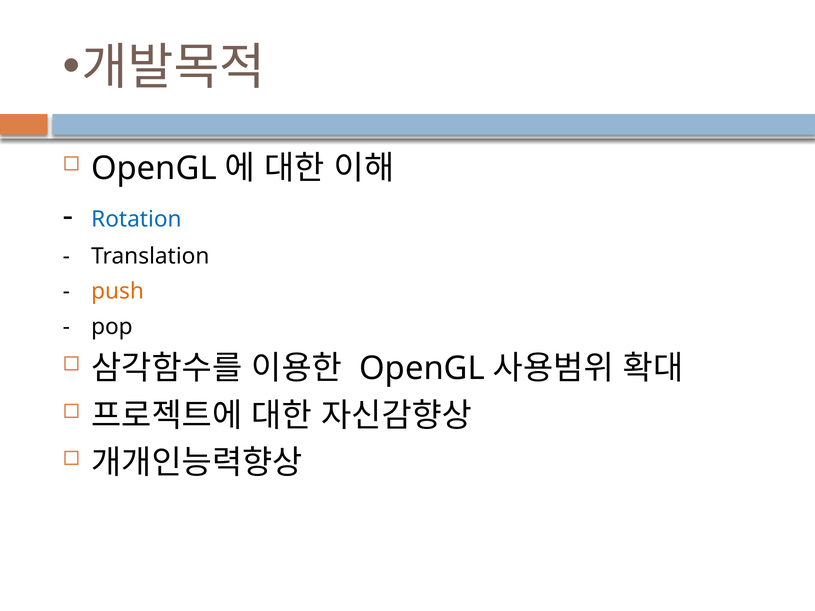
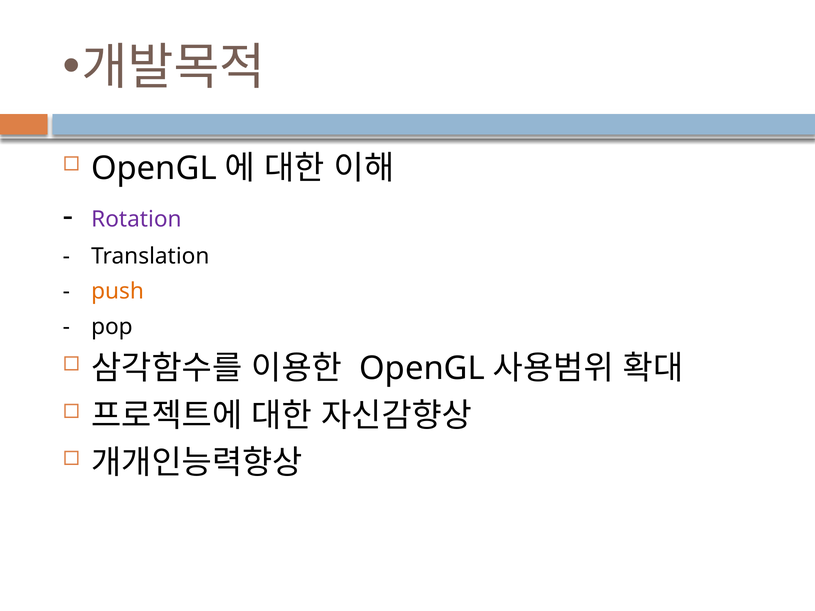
Rotation colour: blue -> purple (136, 219)
